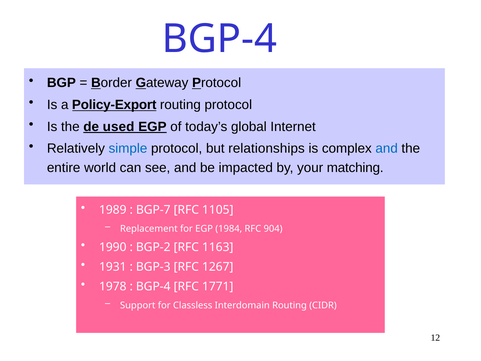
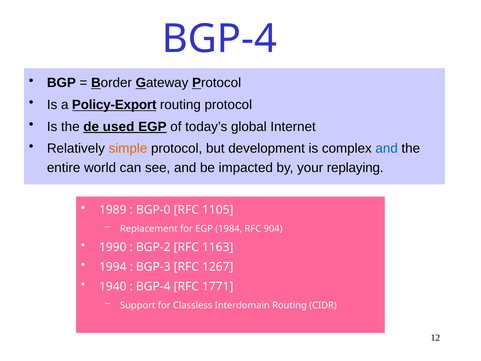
simple colour: blue -> orange (128, 148)
relationships: relationships -> development (267, 148)
matching: matching -> replaying (355, 168)
BGP-7: BGP-7 -> BGP-0 (153, 210)
1931: 1931 -> 1994 (113, 267)
1978: 1978 -> 1940 (113, 286)
